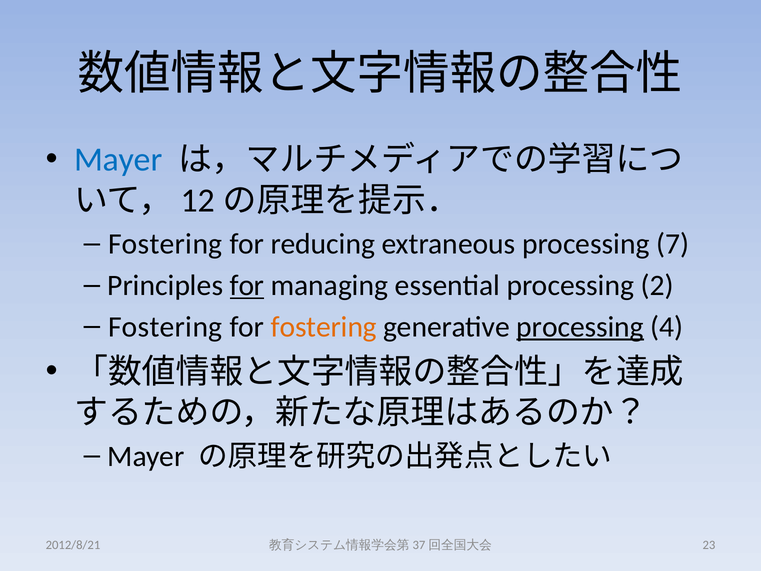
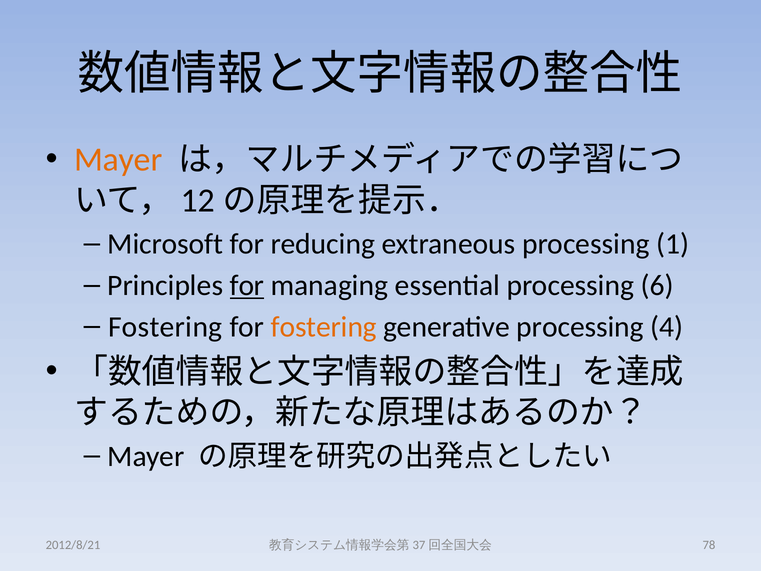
Mayer colour: blue -> orange (118, 160)
Fostering: Fostering -> Microsoft (165, 244)
7: 7 -> 1 (673, 244)
2: 2 -> 6 (657, 285)
processing underline: present -> none (580, 327)
23: 23 -> 78 (709, 545)
